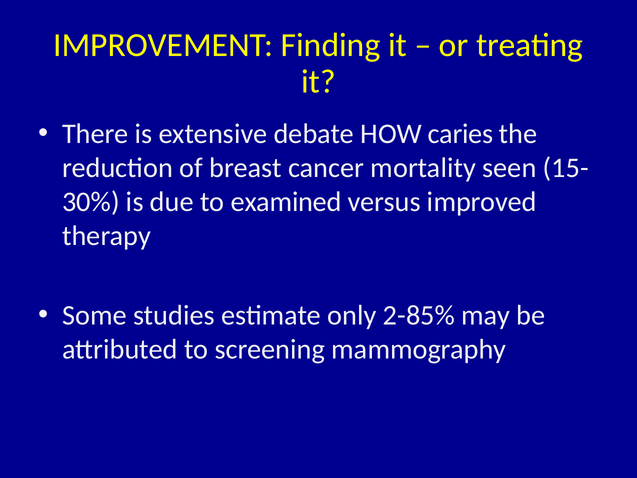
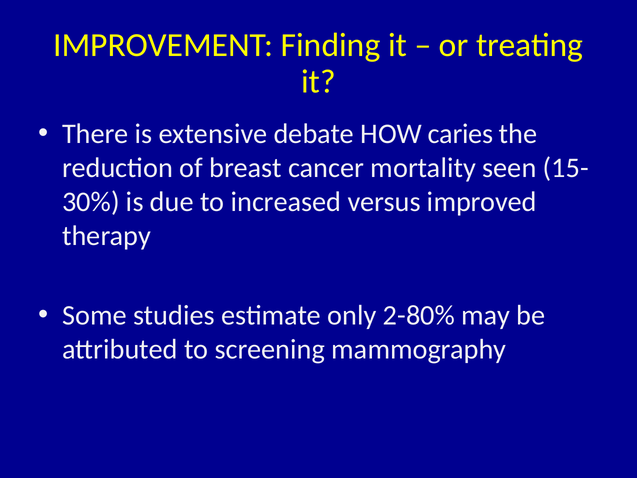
examined: examined -> increased (286, 202)
2-85%: 2-85% -> 2-80% (419, 315)
